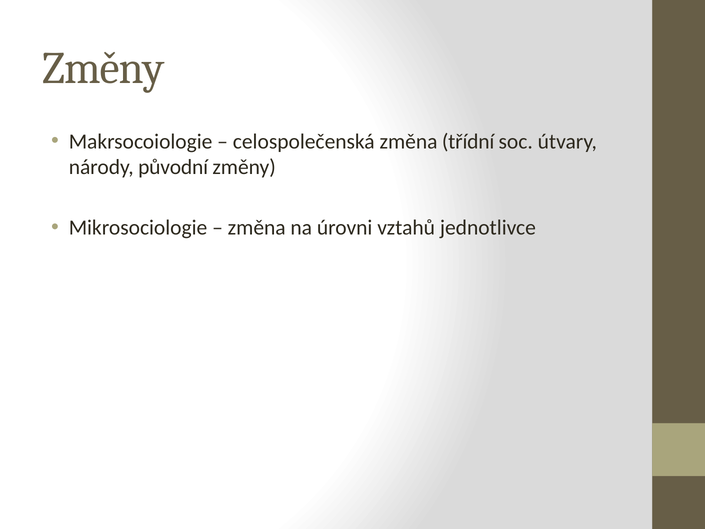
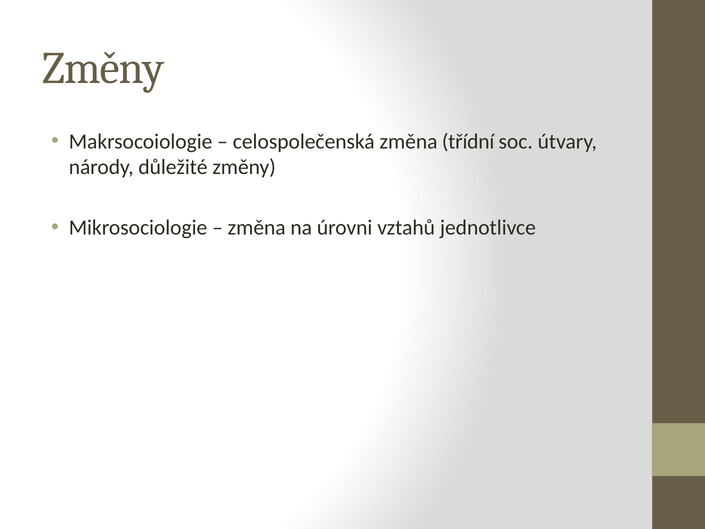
původní: původní -> důležité (173, 167)
